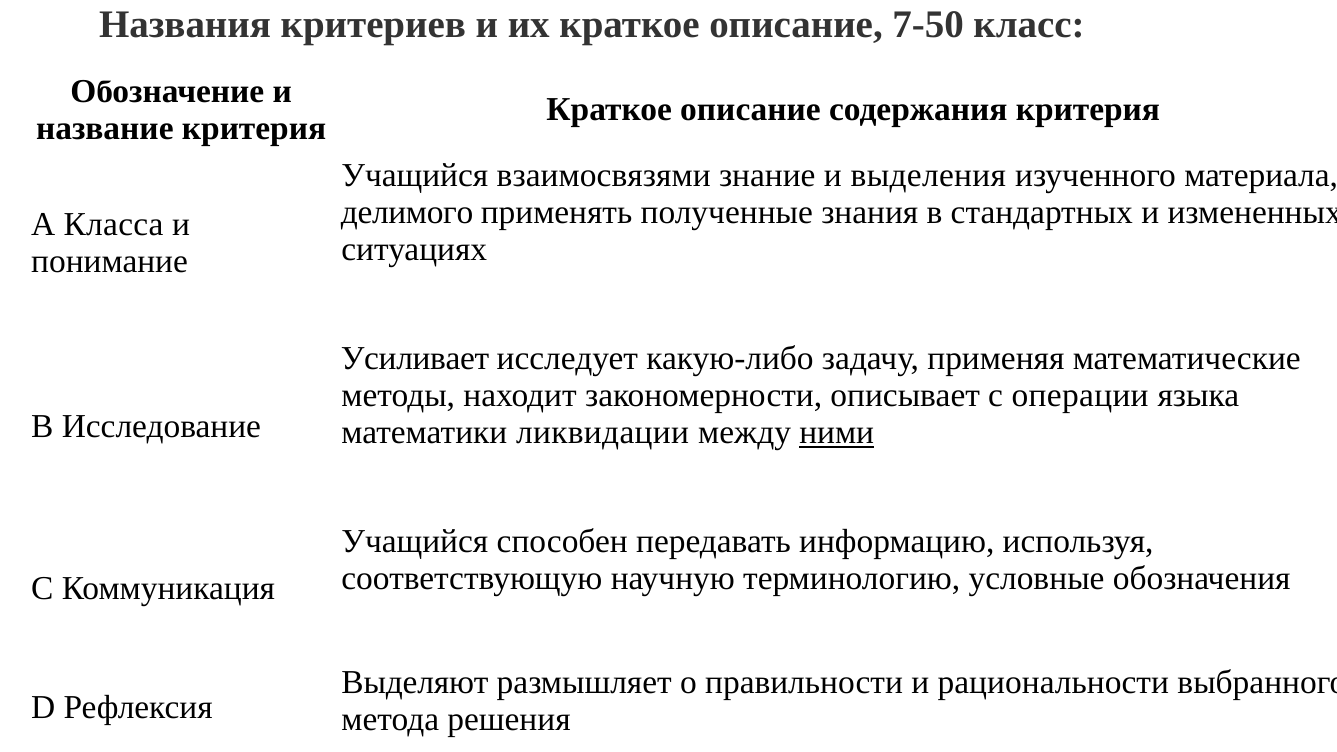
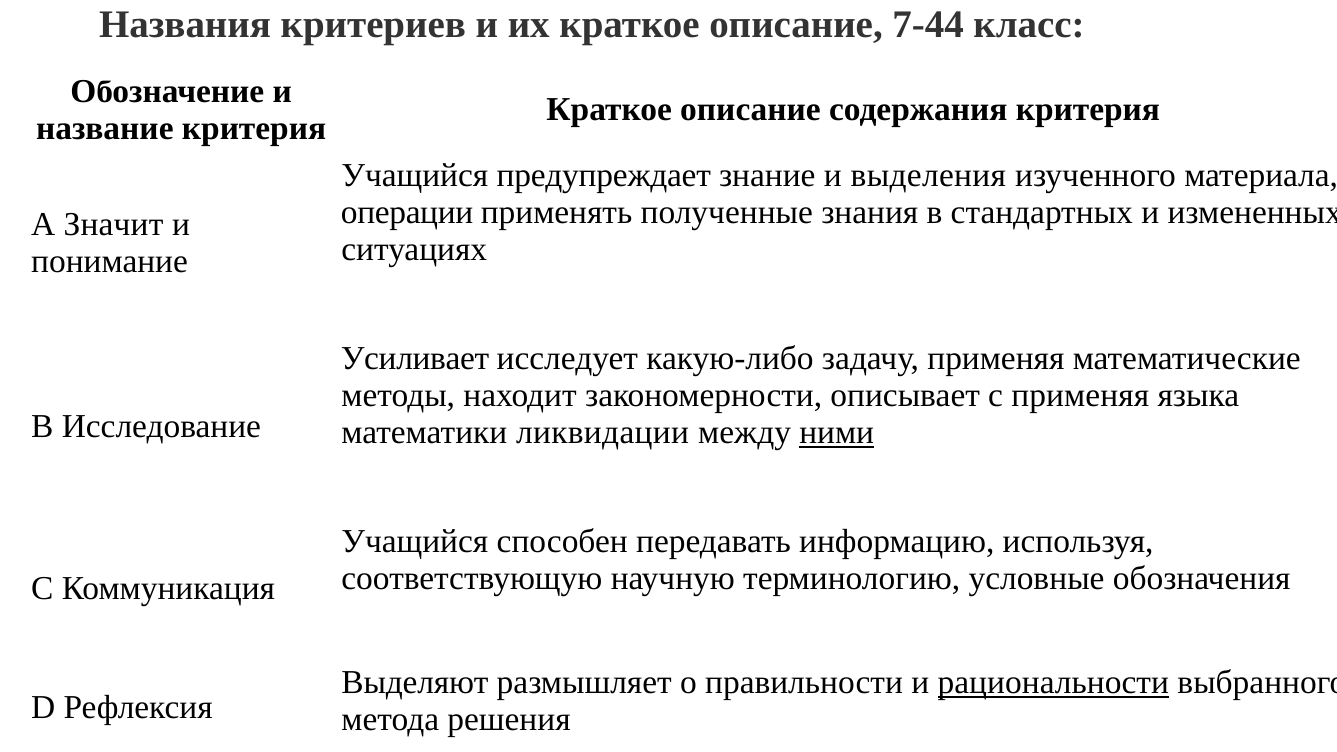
7-50: 7-50 -> 7-44 (928, 25)
взаимосвязями: взаимосвязями -> предупреждает (604, 175)
делимого: делимого -> операции (407, 212)
Класса: Класса -> Значит (114, 225)
с операции: операции -> применяя (1080, 395)
рациональности underline: none -> present (1053, 682)
